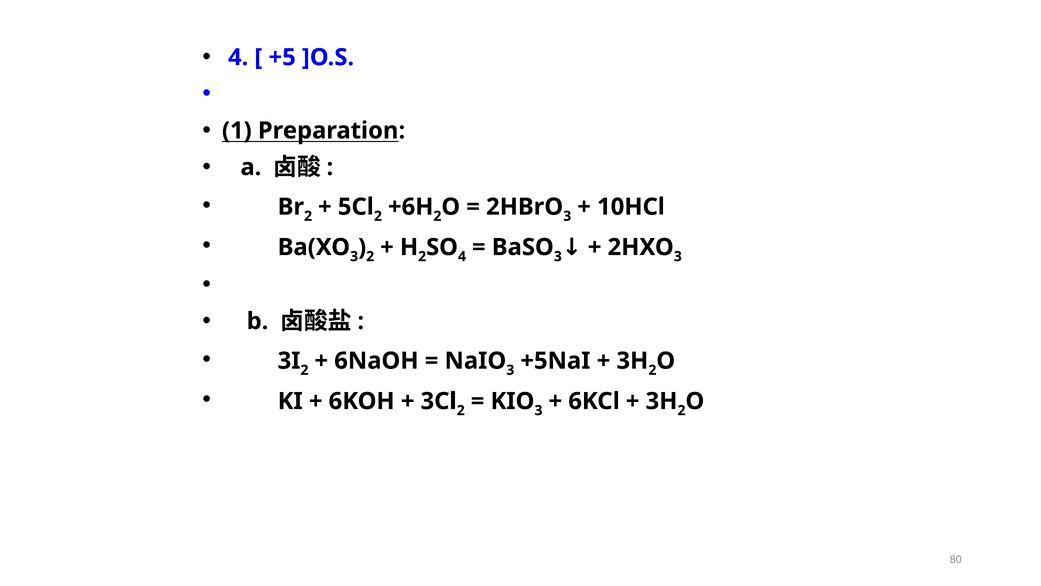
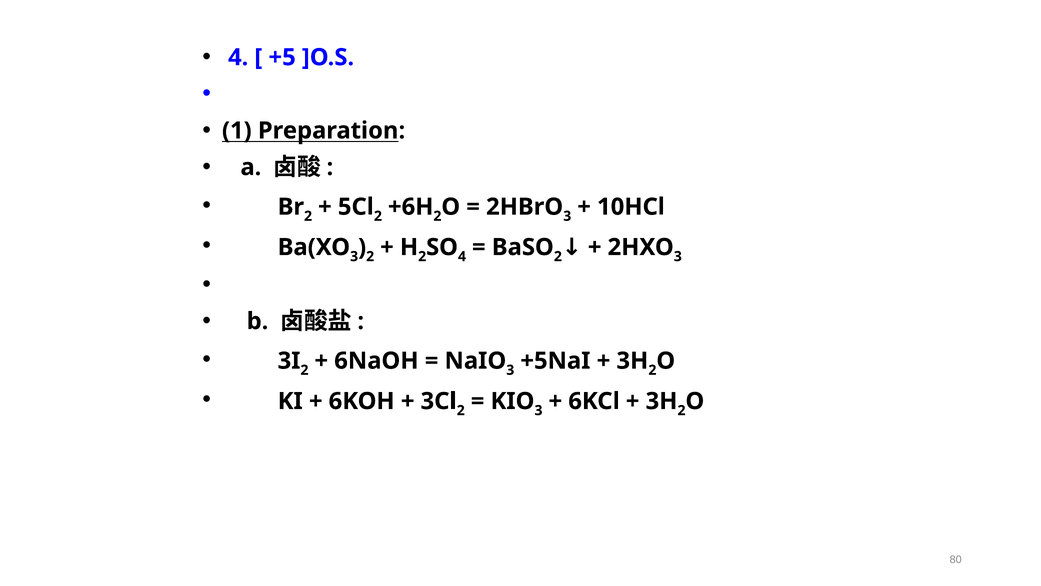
3: 3 -> 2 (558, 256)
